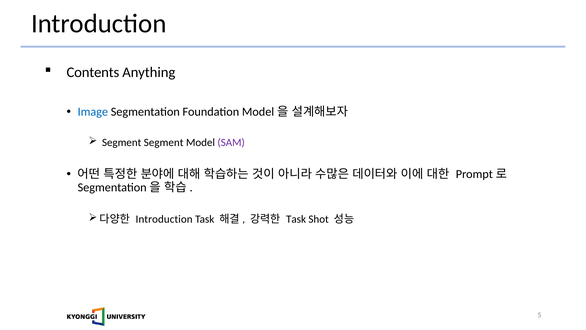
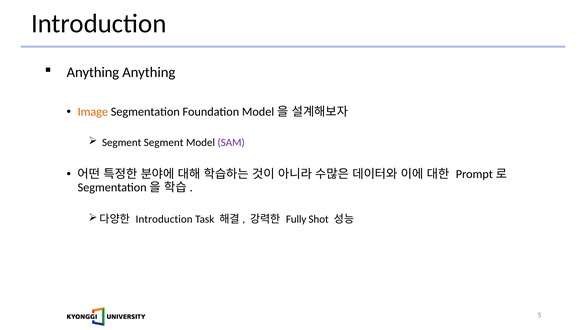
Contents: Contents -> Anything (93, 72)
Image colour: blue -> orange (93, 112)
Task: Task -> Fully (296, 219)
